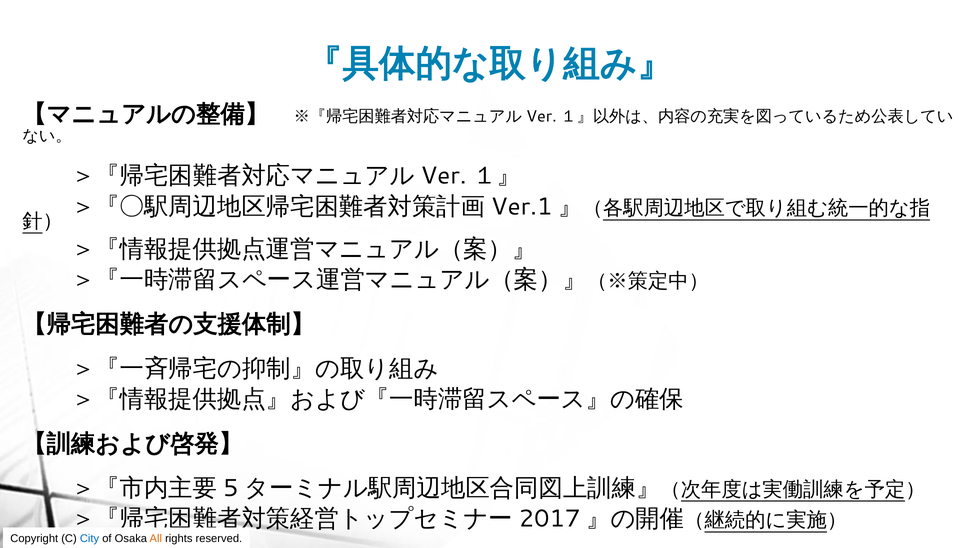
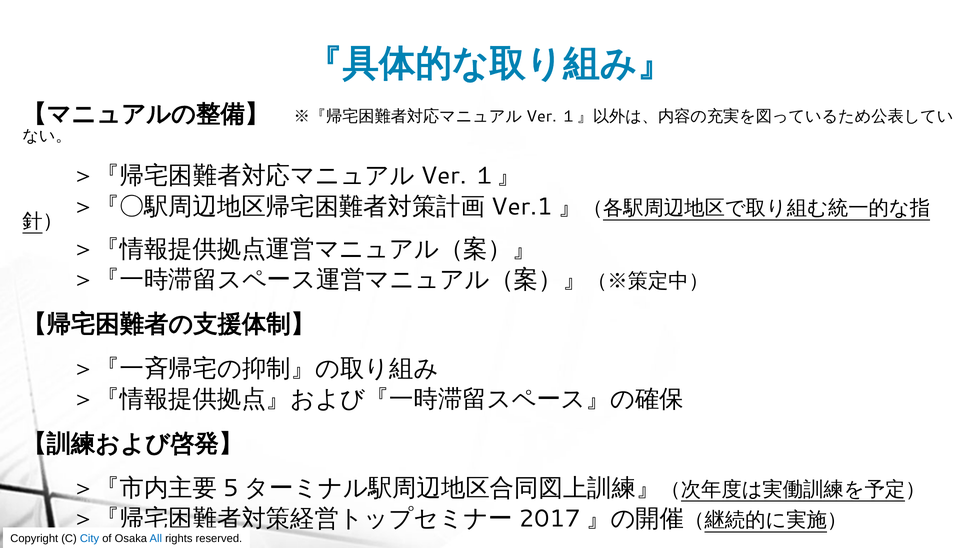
All colour: orange -> blue (156, 539)
